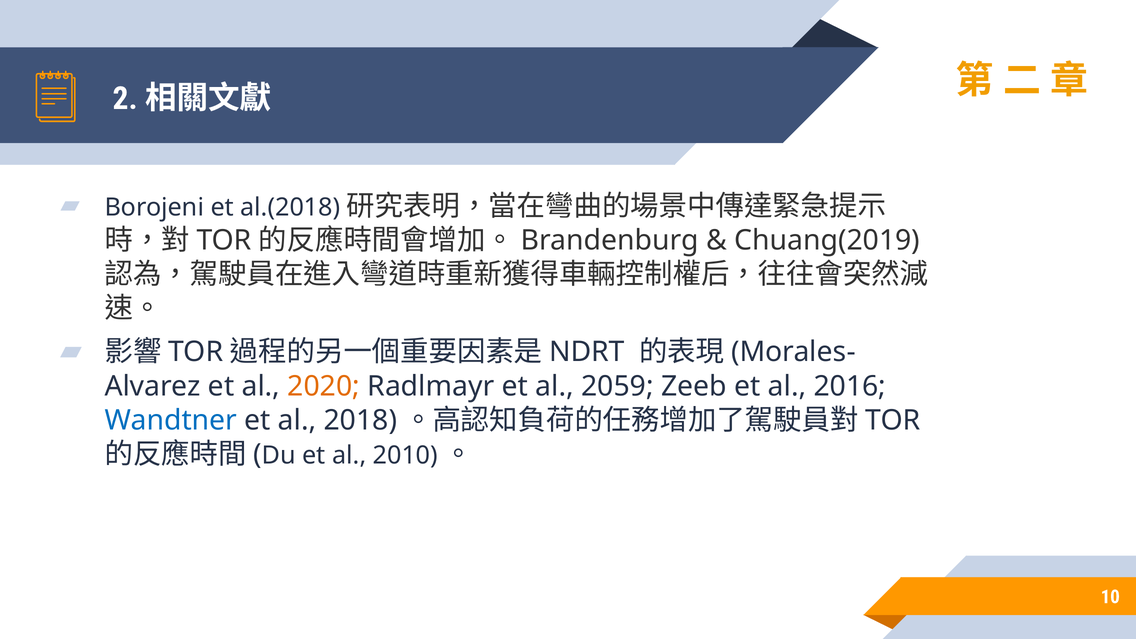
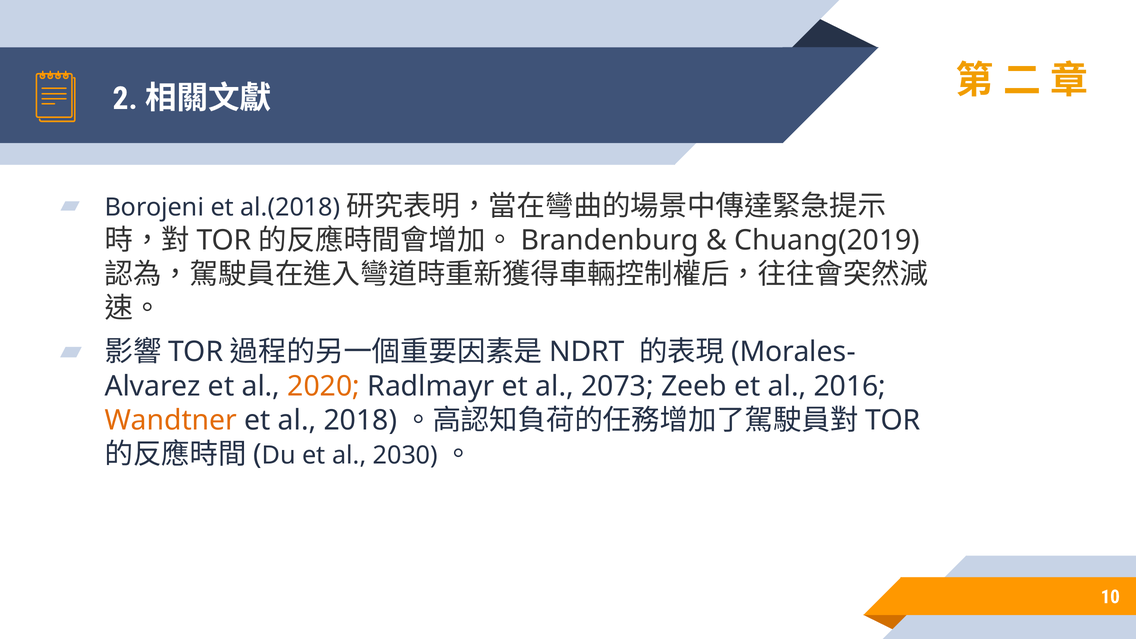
2059: 2059 -> 2073 (618, 386)
Wandtner colour: blue -> orange (171, 420)
2010: 2010 -> 2030 (405, 455)
